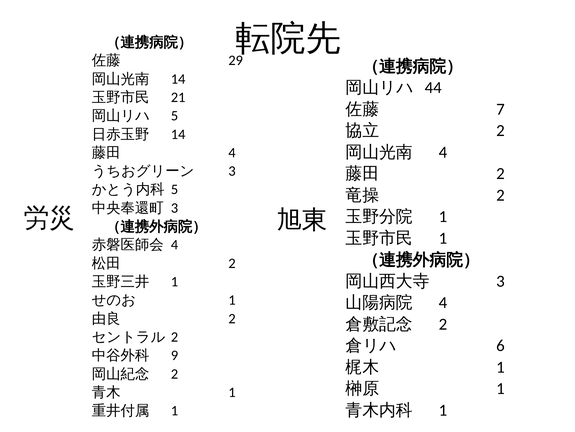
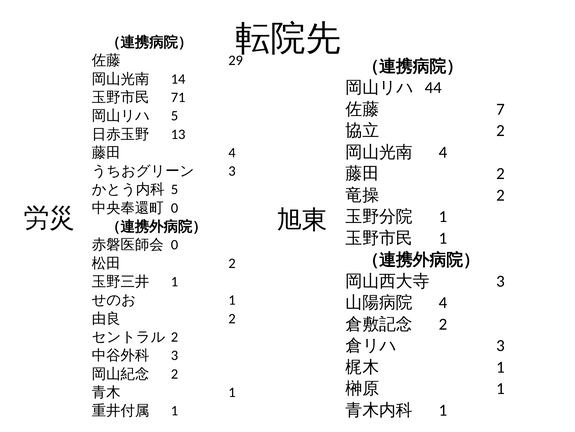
21: 21 -> 71 (178, 97)
14: 14 -> 13 (178, 134)
3: 3 -> 0 (175, 208)
4: 4 -> 0 (175, 244)
6: 6 -> 3 (500, 345)
9: 9 -> 3 (175, 355)
